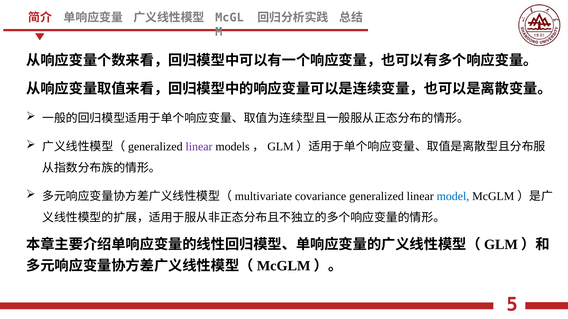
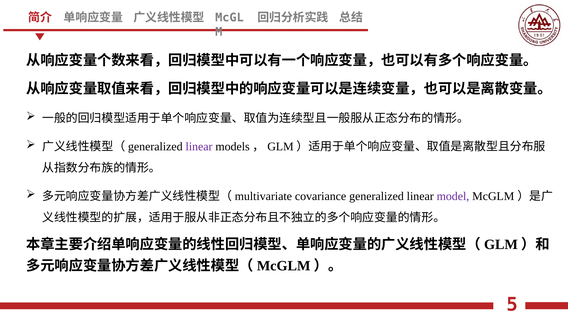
model colour: blue -> purple (453, 197)
